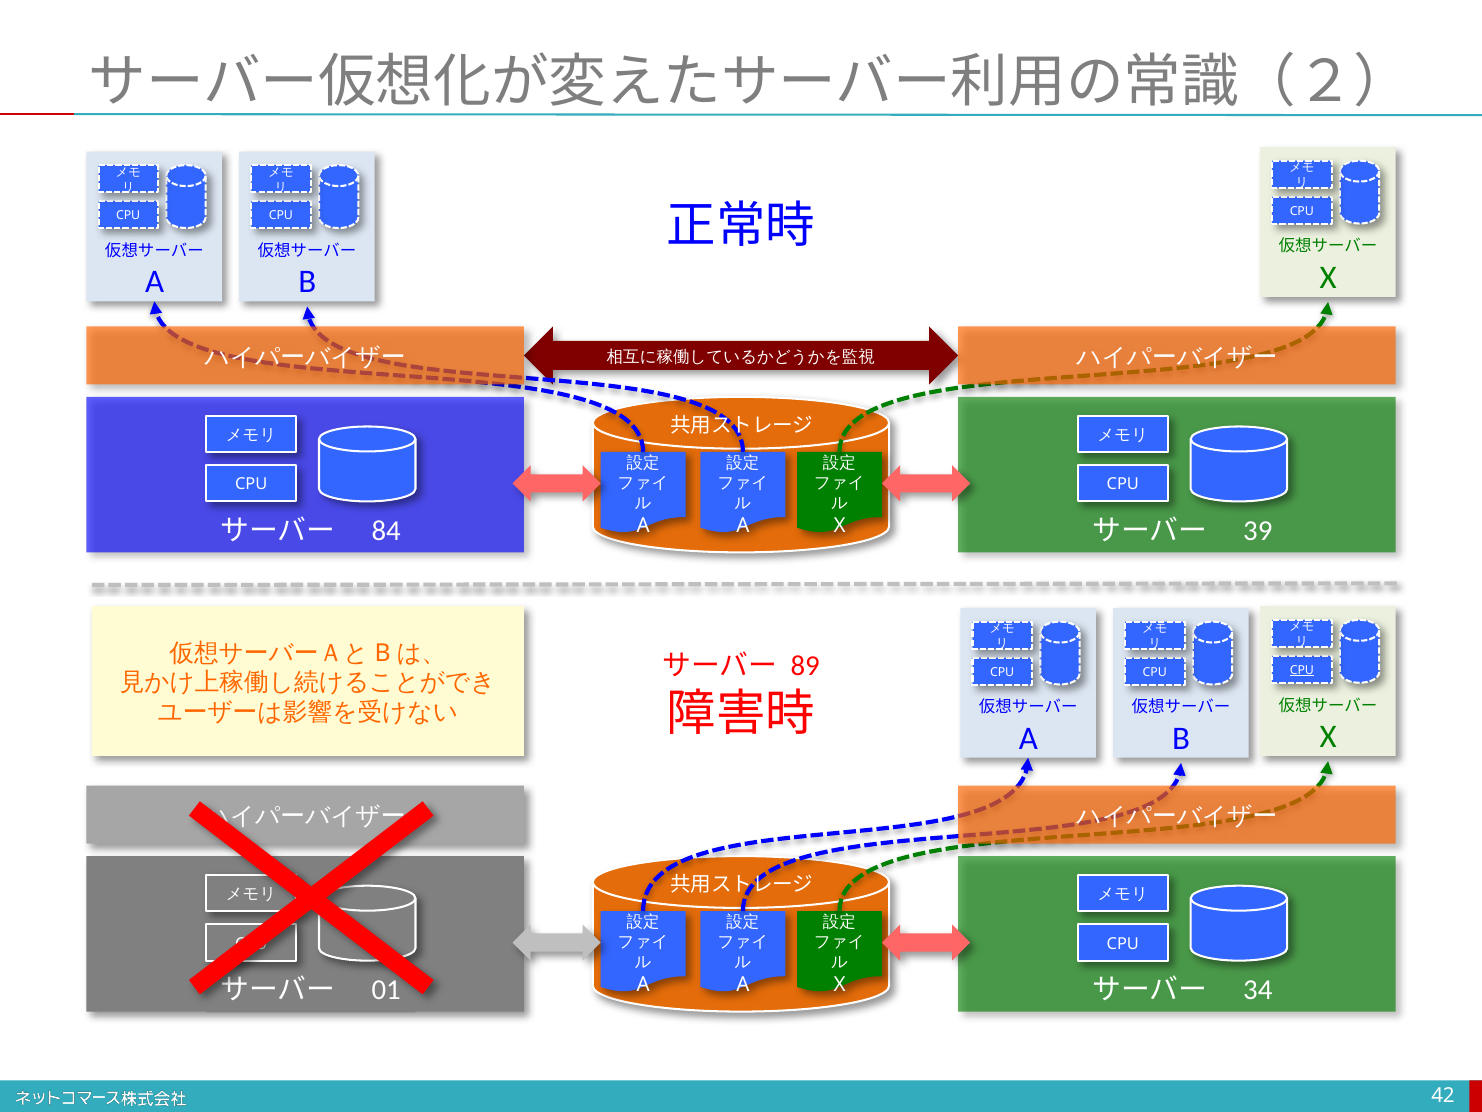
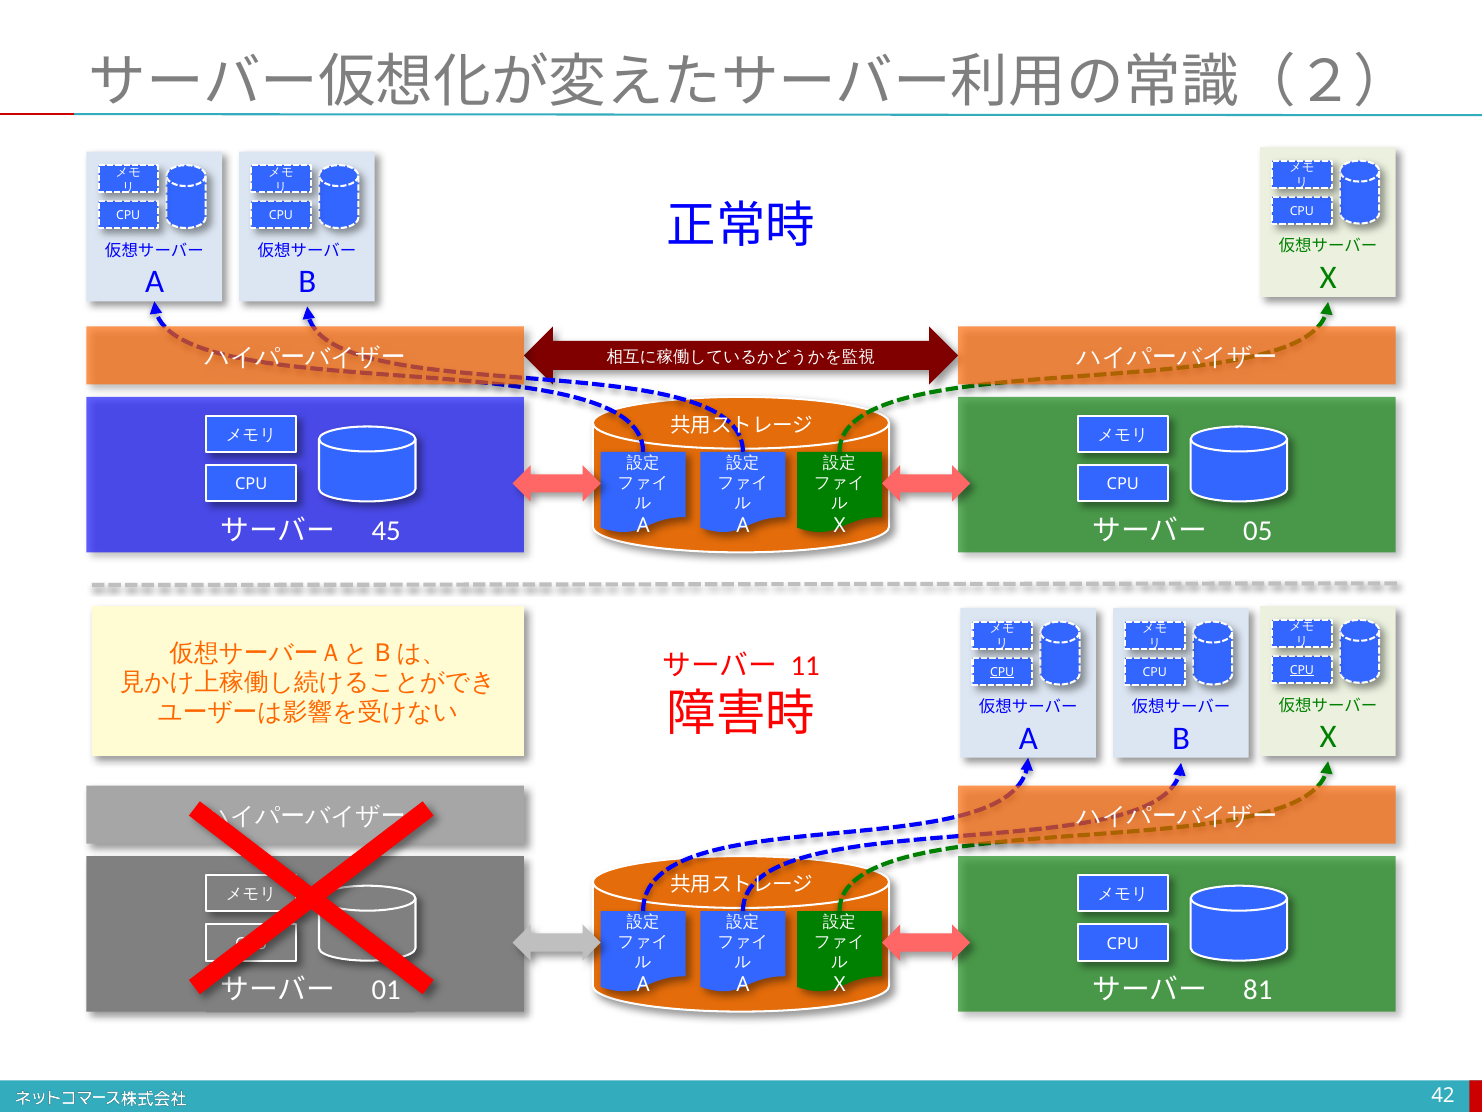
84: 84 -> 45 (386, 530)
39: 39 -> 05 (1258, 530)
89: 89 -> 11 (805, 665)
CPU underline: none -> present (1002, 672)
34: 34 -> 81 (1258, 989)
